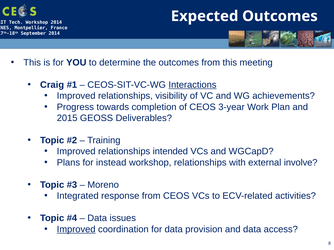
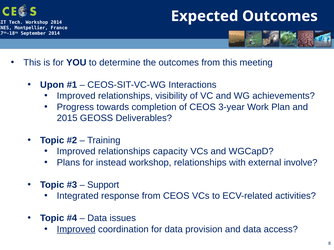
Craig: Craig -> Upon (52, 85)
Interactions underline: present -> none (193, 85)
intended: intended -> capacity (170, 152)
Moreno: Moreno -> Support (103, 185)
